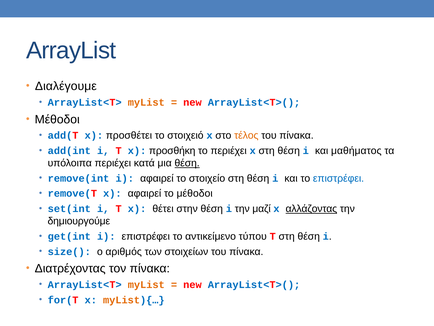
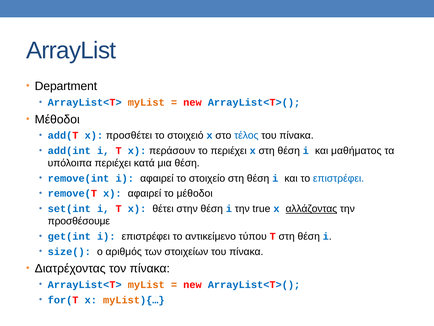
Διαλέγουμε: Διαλέγουμε -> Department (66, 86)
τέλος colour: orange -> blue (246, 135)
προσθήκη: προσθήκη -> περάσουν (172, 151)
θέση underline: present -> none (187, 163)
μαζί: μαζί -> true (261, 209)
δημιουργούμε: δημιουργούμε -> προσθέσουμε (79, 221)
